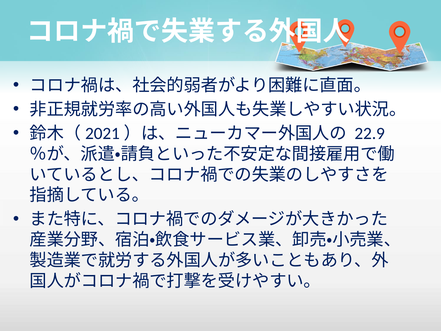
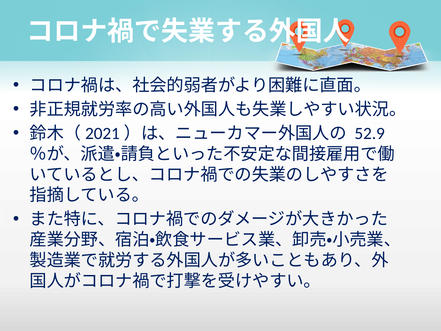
22.9: 22.9 -> 52.9 (370, 133)
